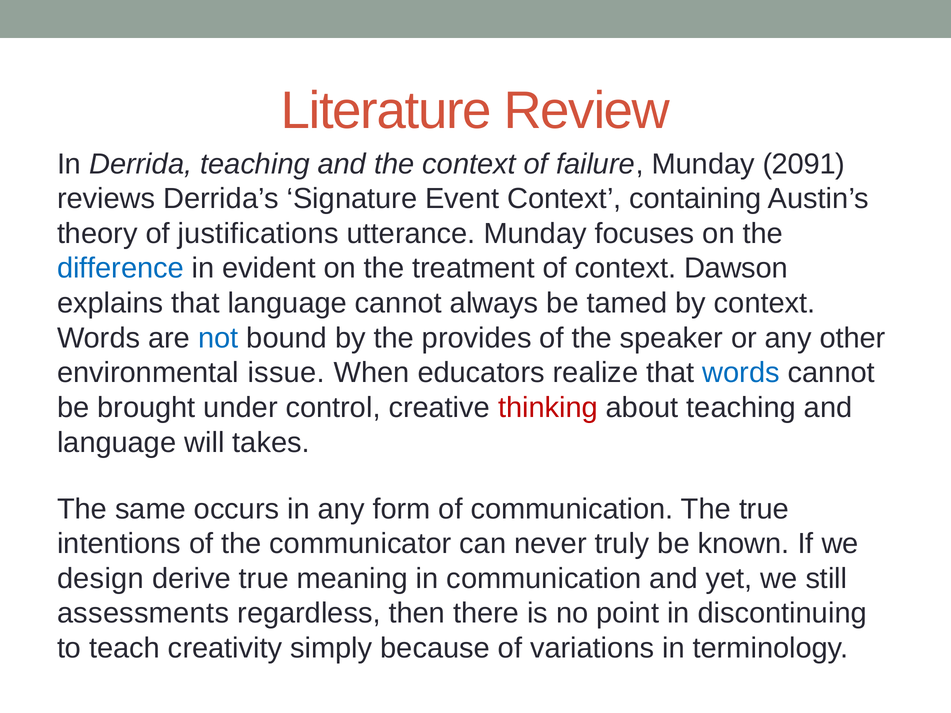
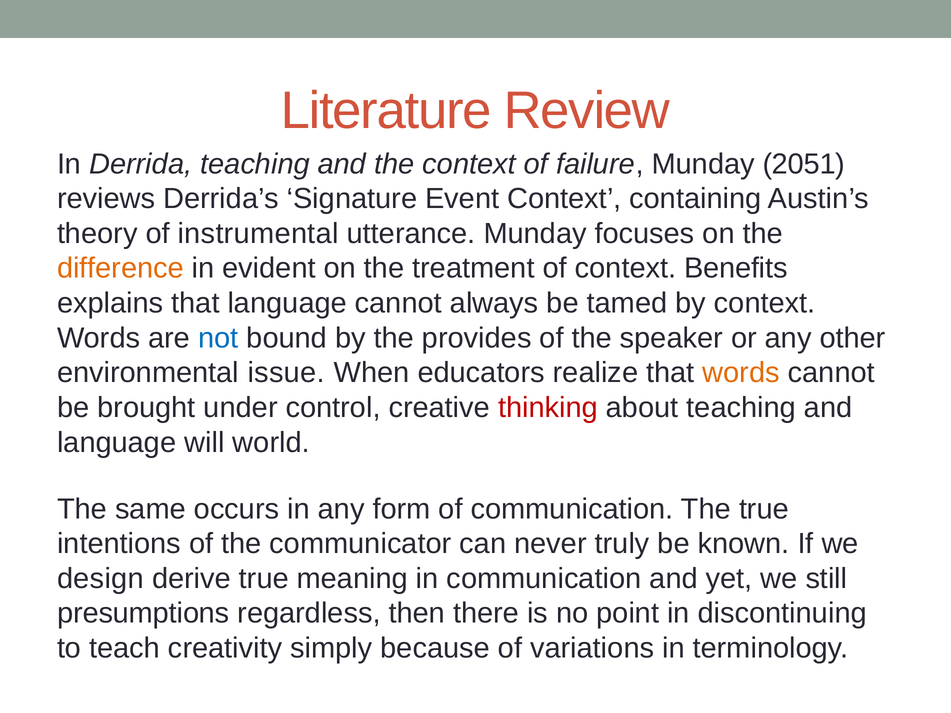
2091: 2091 -> 2051 (804, 164)
justifications: justifications -> instrumental (258, 234)
difference colour: blue -> orange (120, 268)
Dawson: Dawson -> Benefits (736, 268)
words colour: blue -> orange (741, 373)
takes: takes -> world (271, 443)
assessments: assessments -> presumptions (143, 614)
